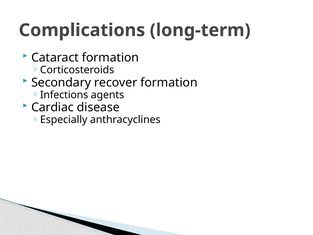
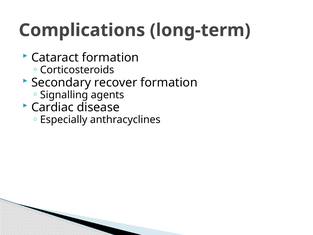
Infections: Infections -> Signalling (64, 95)
